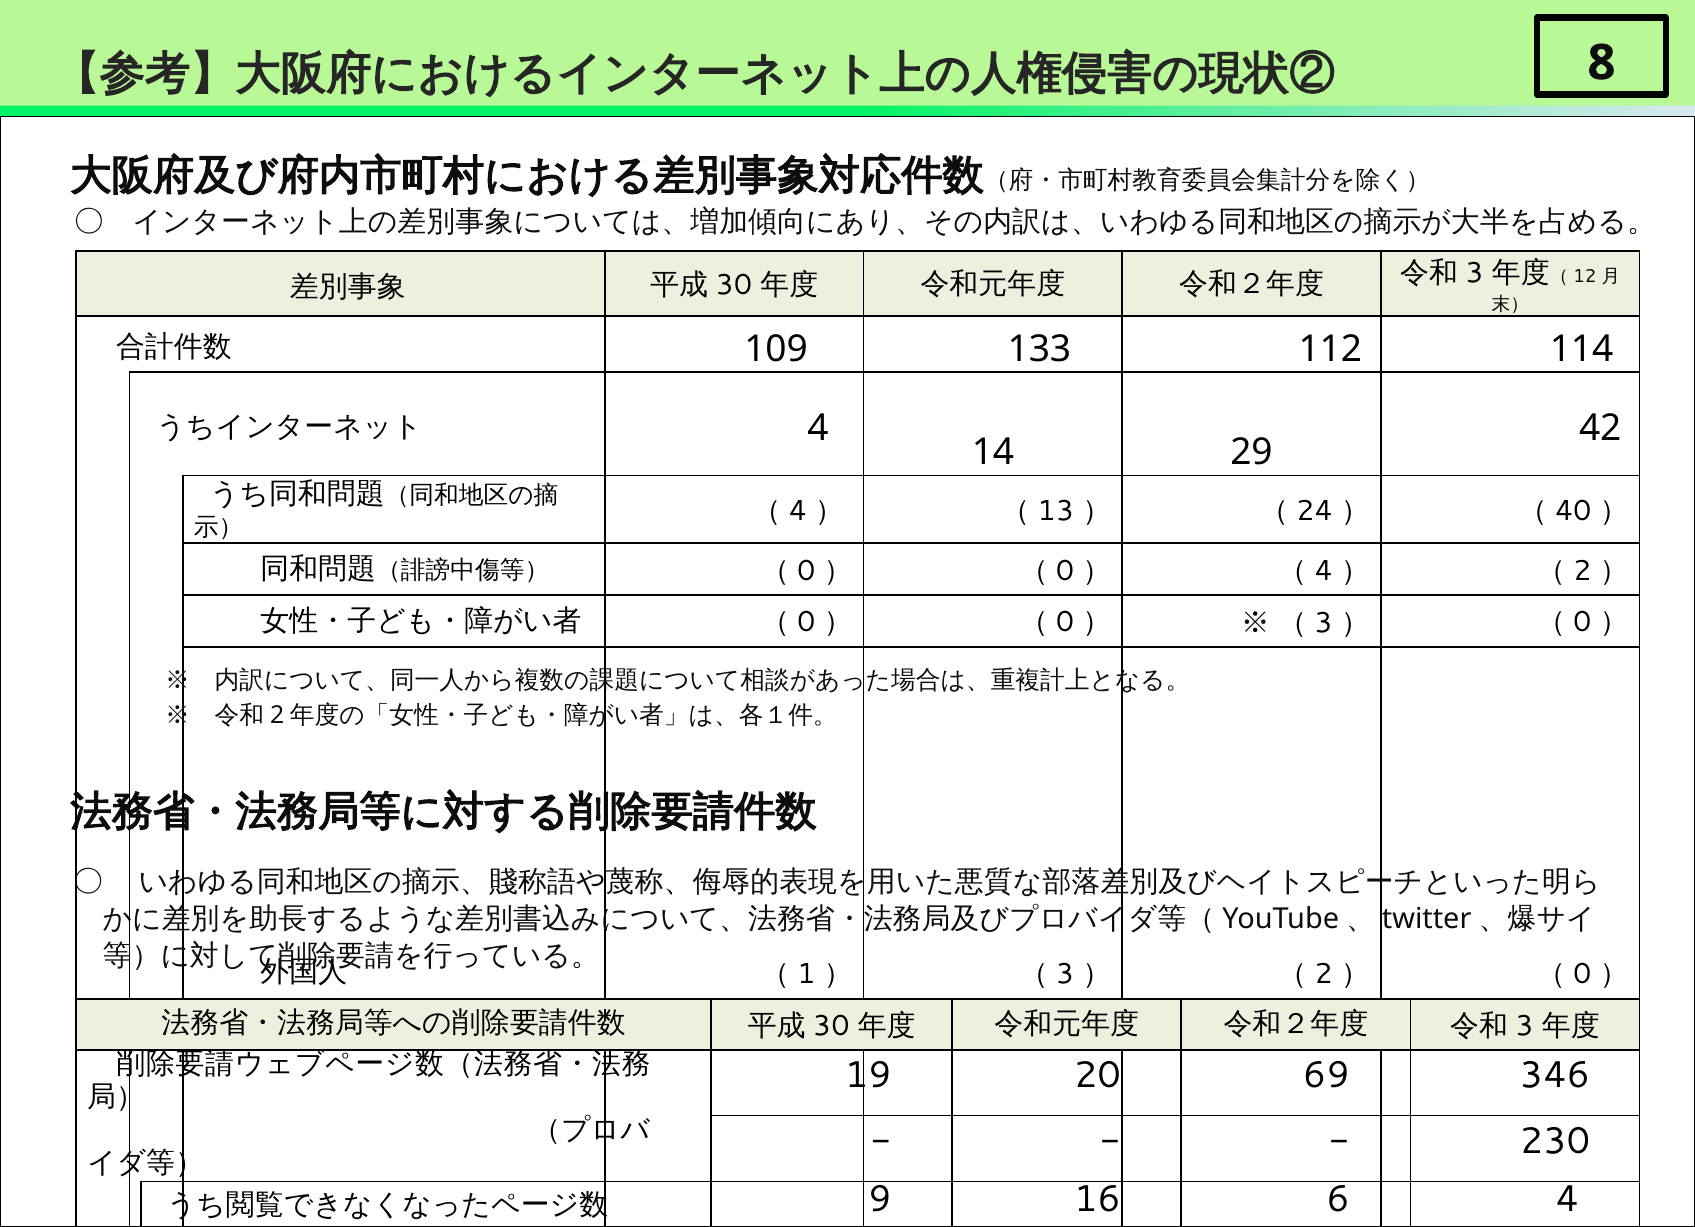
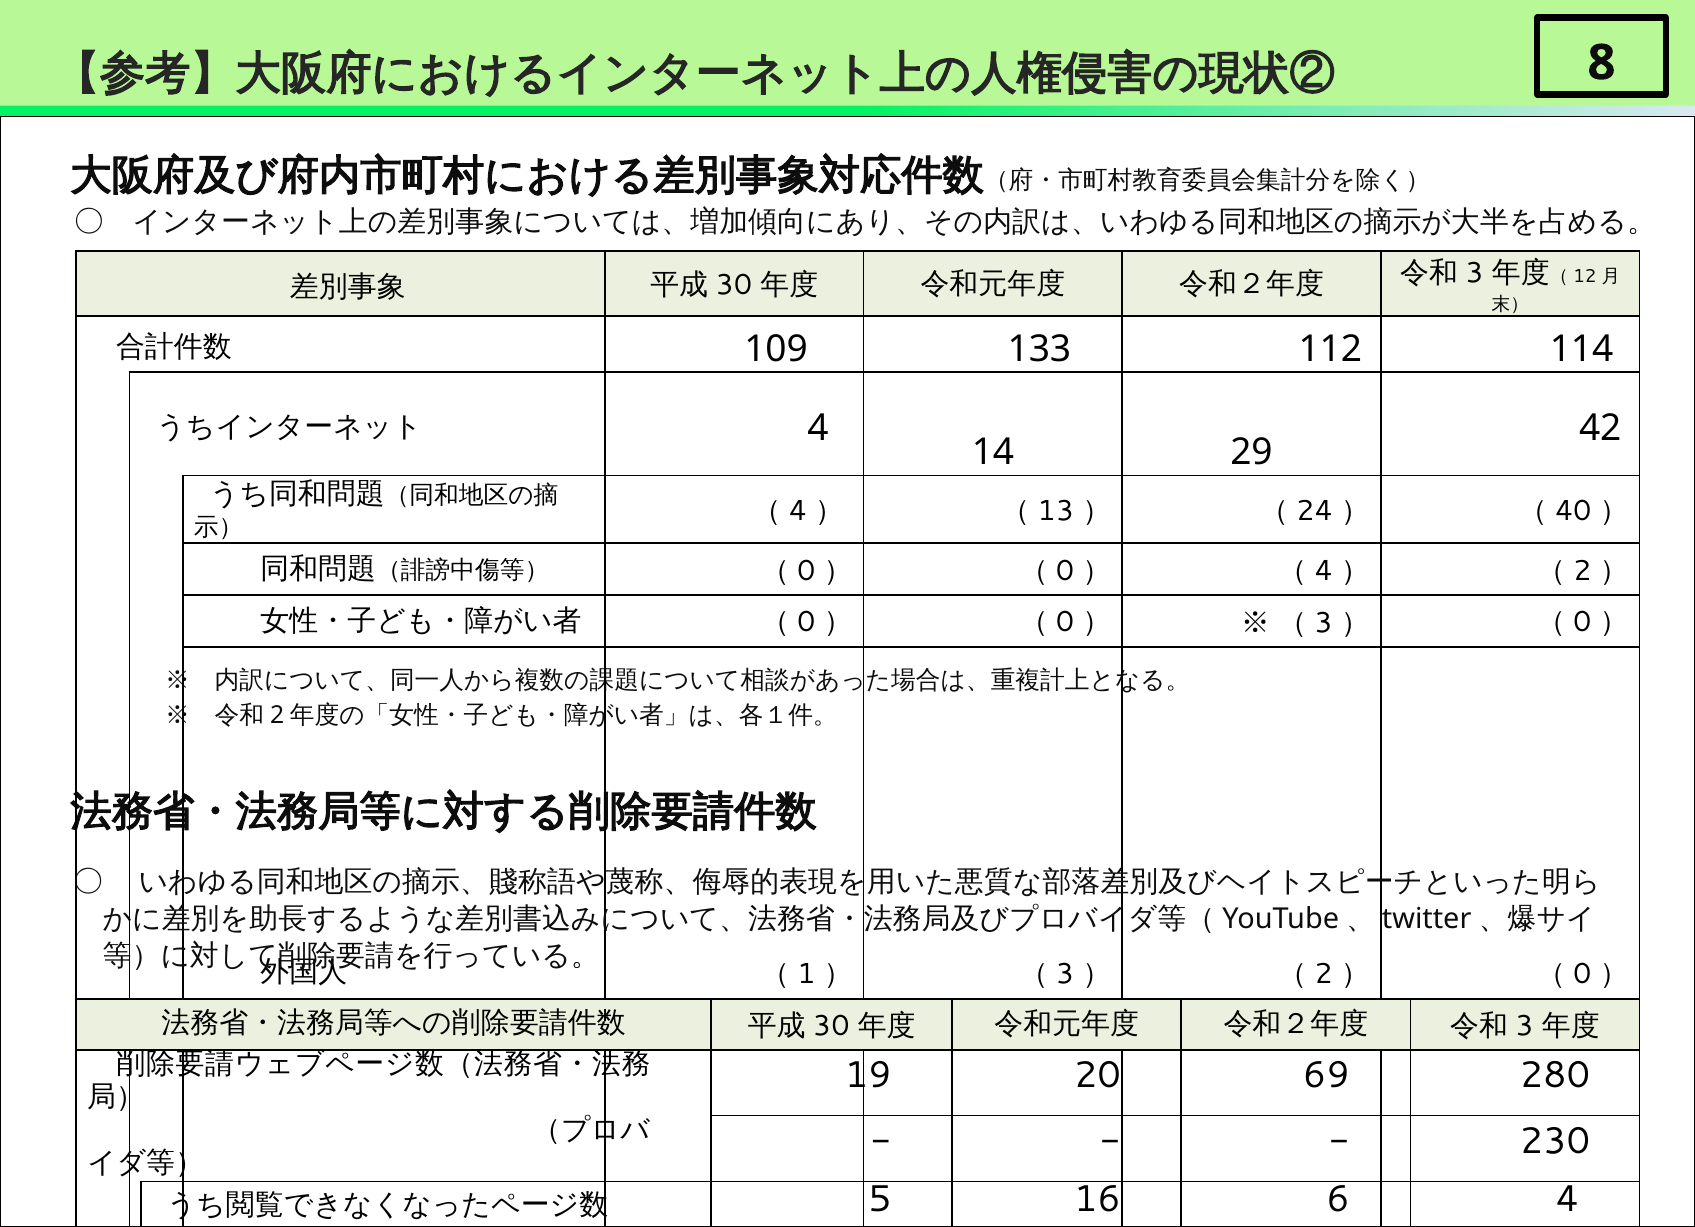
346: 346 -> 280 (1555, 1075)
9: 9 -> 5 (880, 1200)
